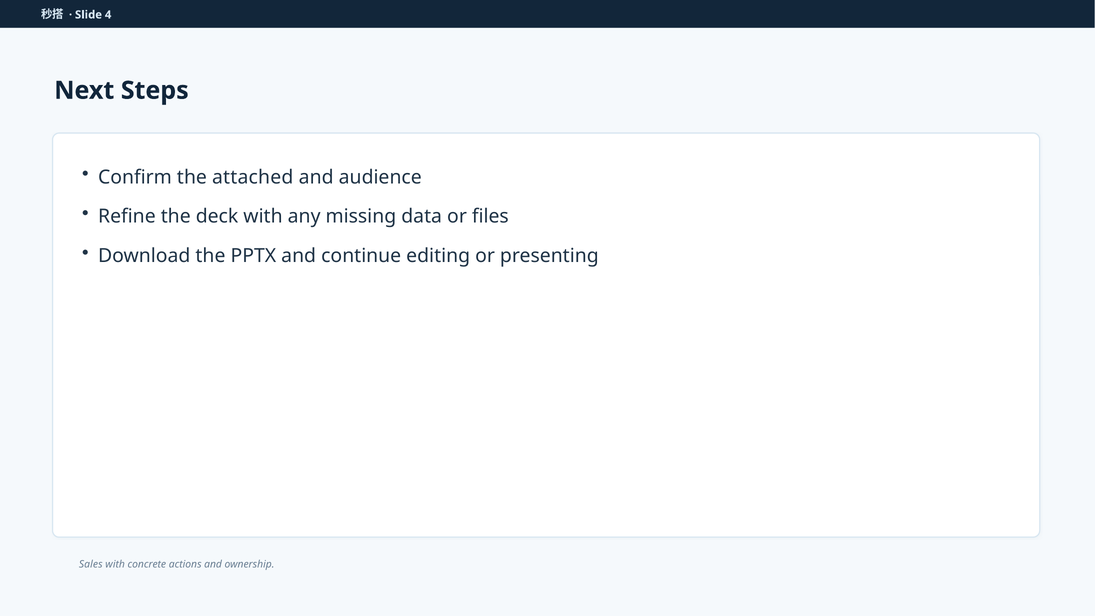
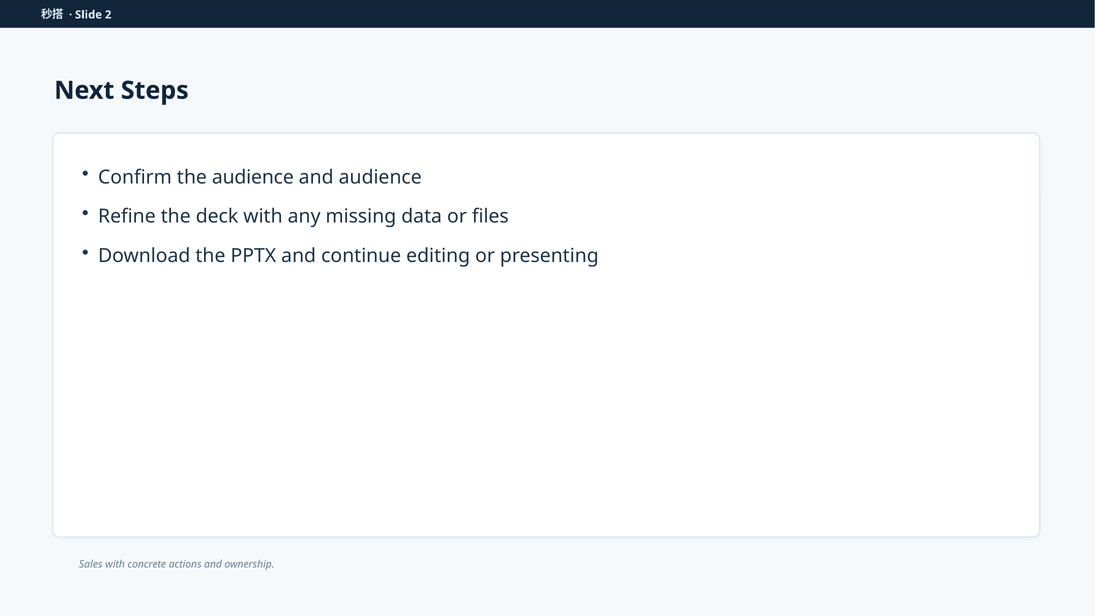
4: 4 -> 2 (108, 15)
the attached: attached -> audience (253, 177)
